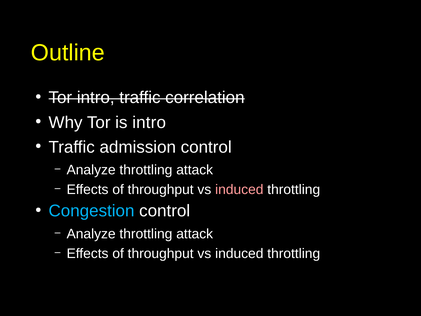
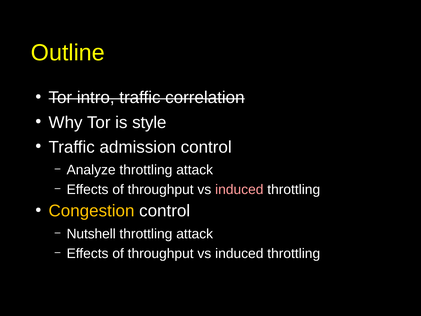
is intro: intro -> style (149, 122)
Congestion colour: light blue -> yellow (92, 211)
Analyze: Analyze -> Nutshell (91, 234)
